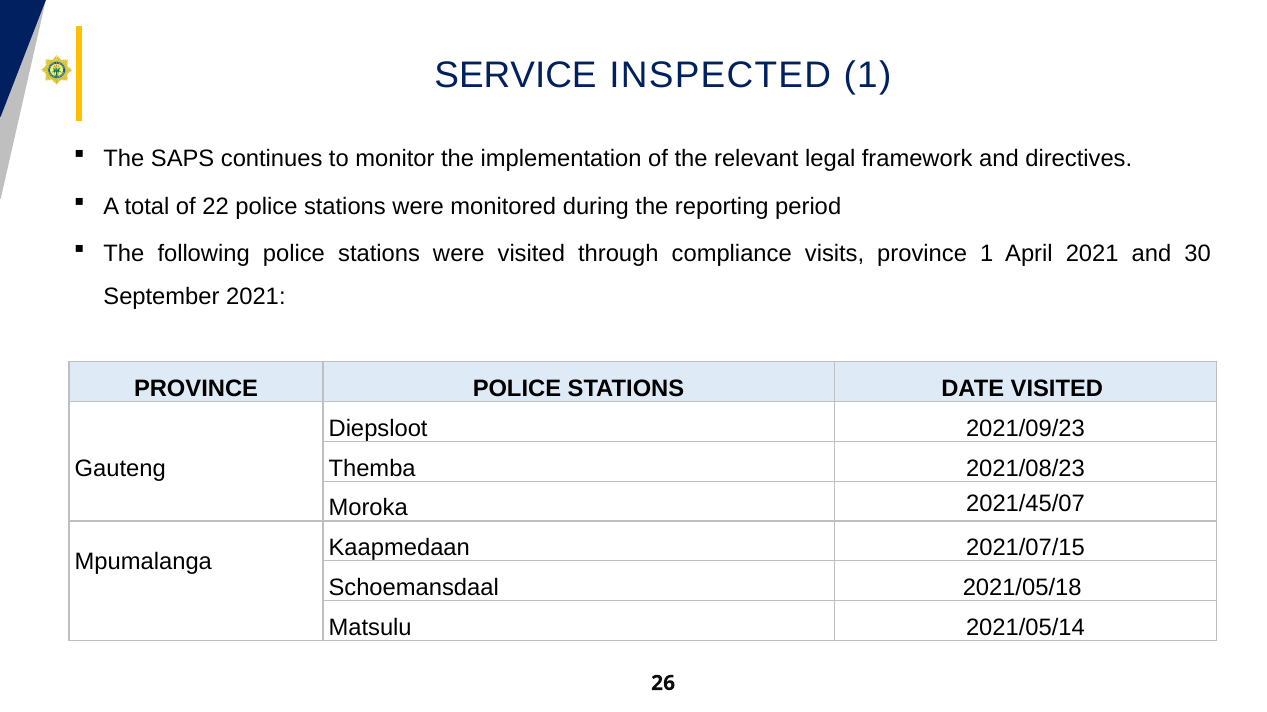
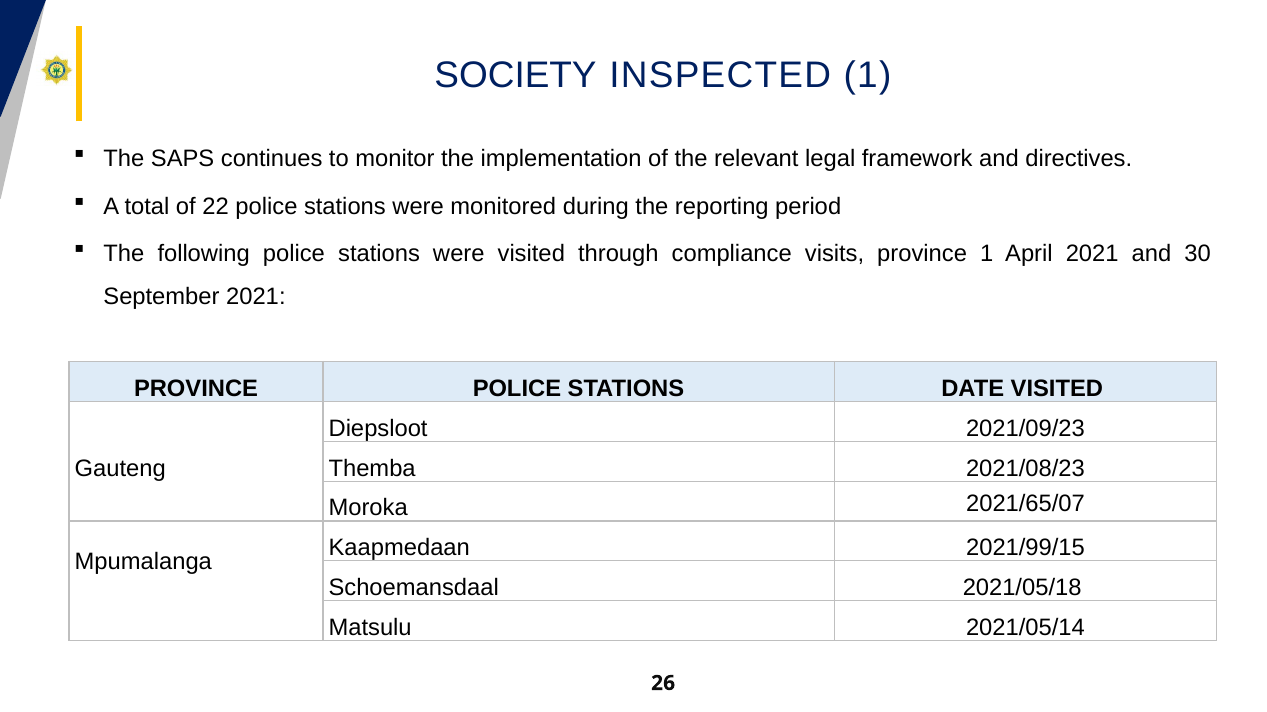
SERVICE: SERVICE -> SOCIETY (516, 75)
2021/45/07: 2021/45/07 -> 2021/65/07 (1025, 504)
2021/07/15: 2021/07/15 -> 2021/99/15 (1025, 548)
